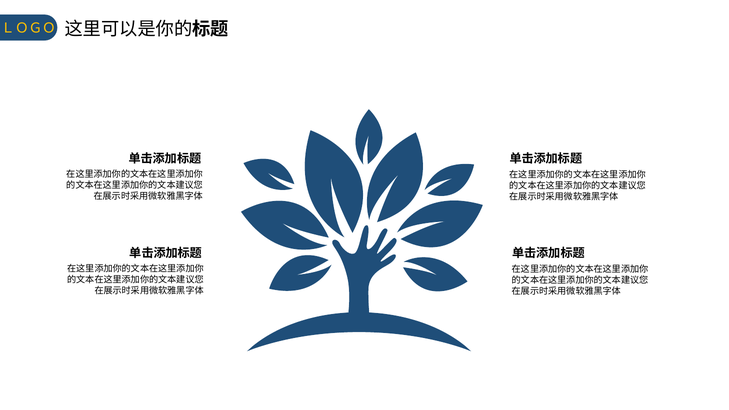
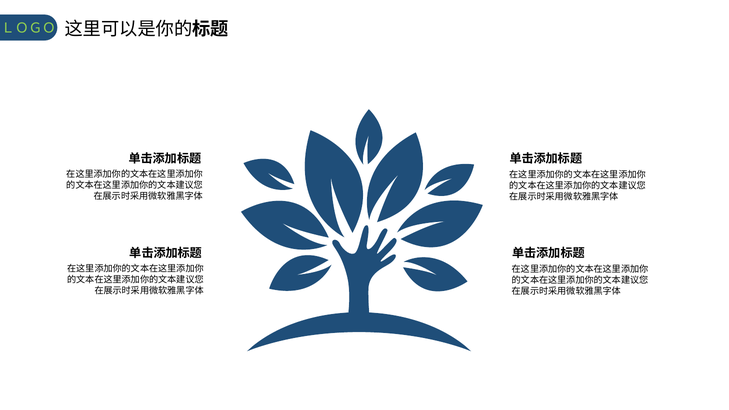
ＬＯＧＯ colour: yellow -> light green (29, 28)
